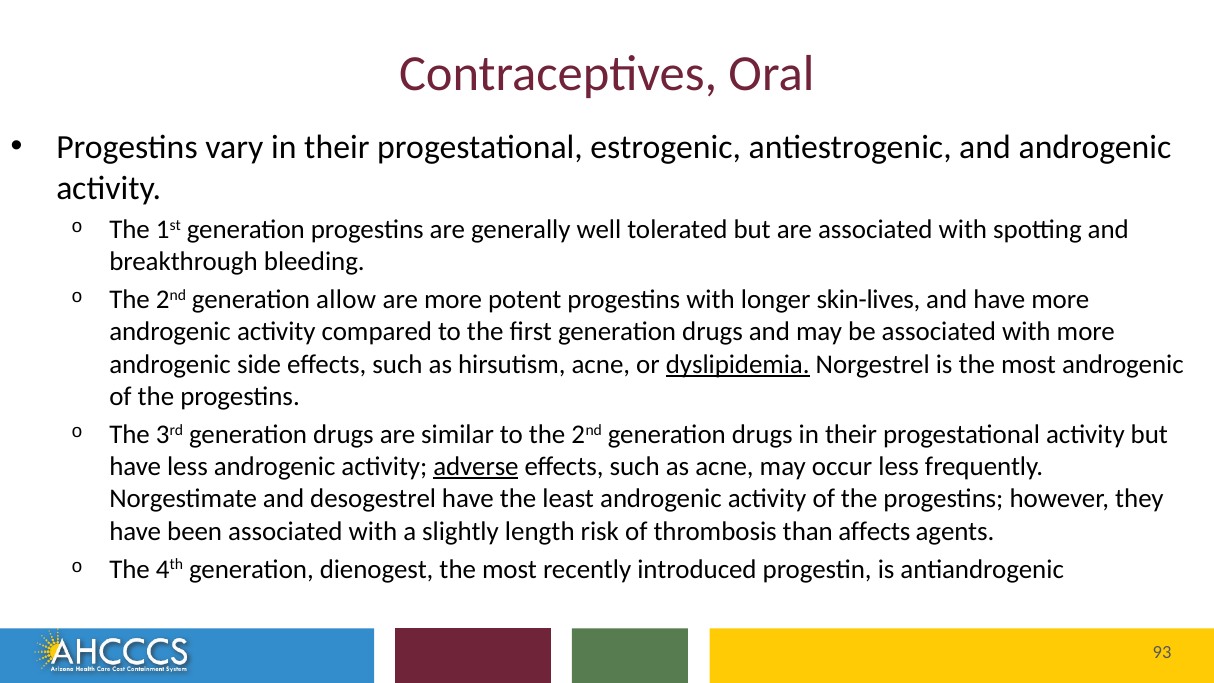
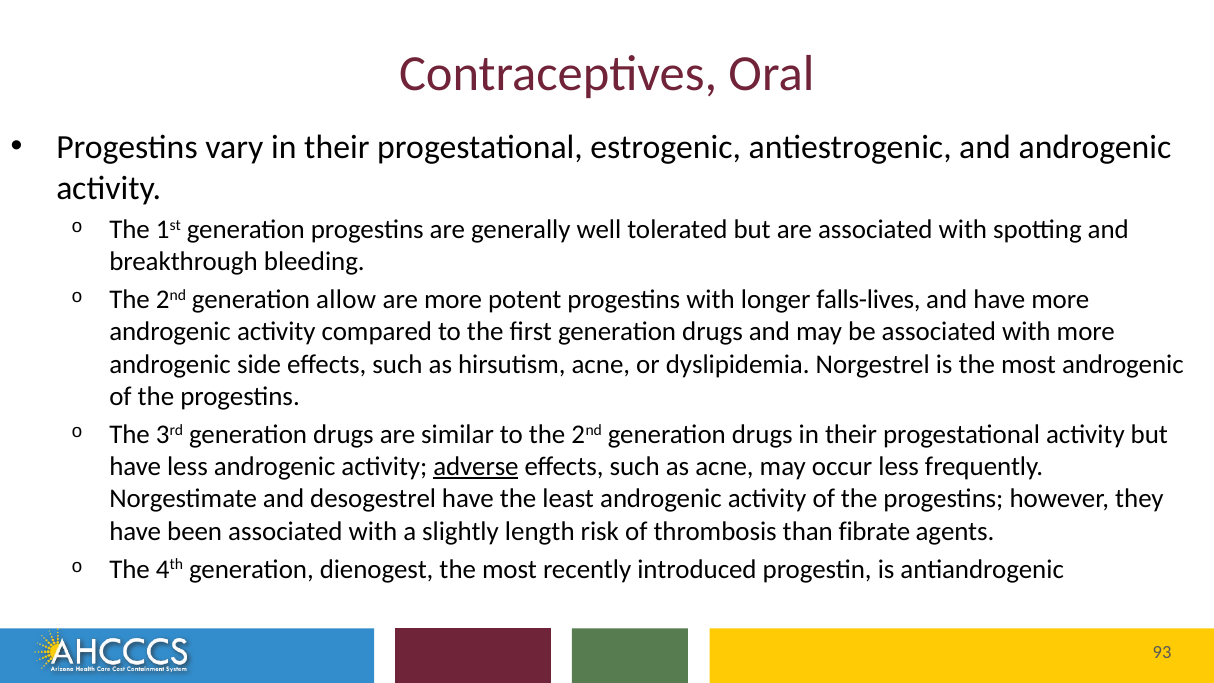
skin-lives: skin-lives -> falls-lives (868, 299)
dyslipidemia underline: present -> none (738, 364)
affects: affects -> fibrate (874, 531)
